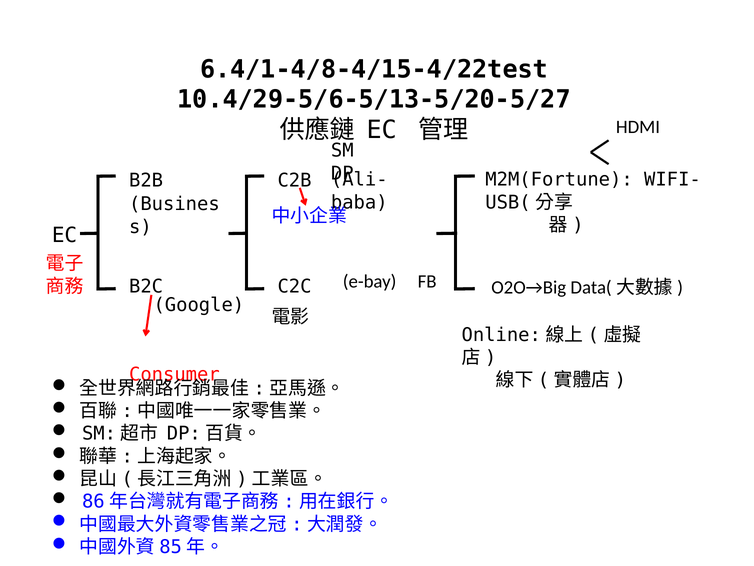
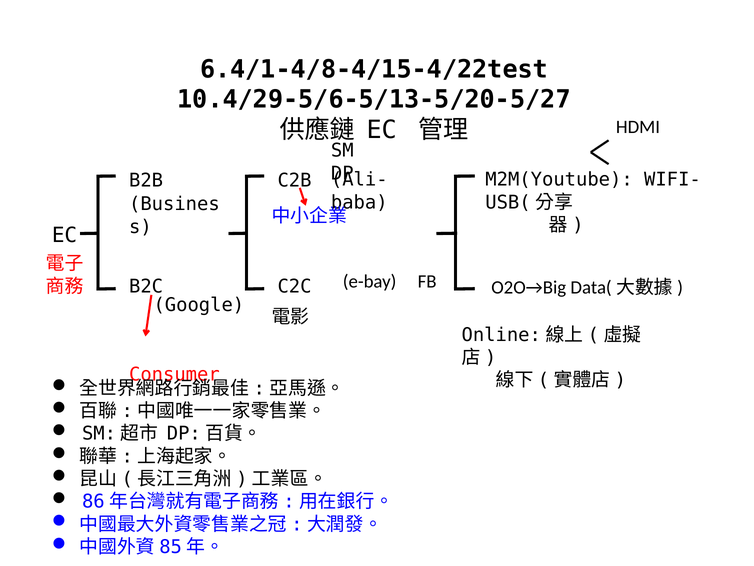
M2M(Fortune: M2M(Fortune -> M2M(Youtube (559, 180)
